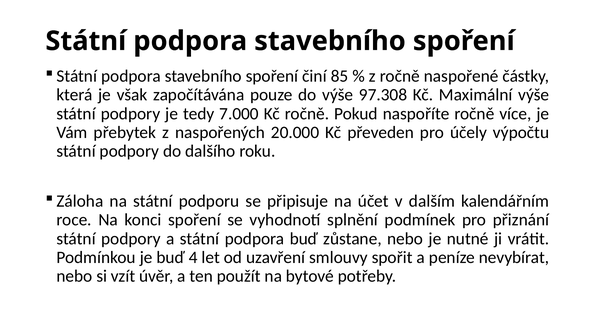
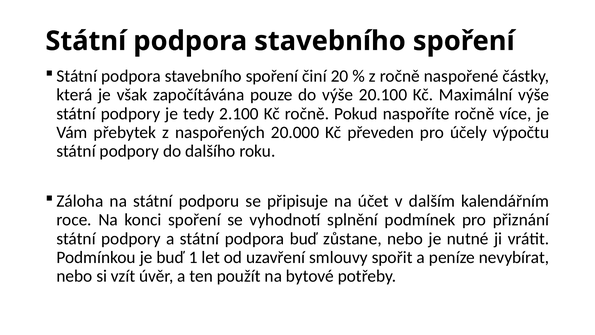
85: 85 -> 20 (340, 76)
97.308: 97.308 -> 20.100 (383, 95)
7.000: 7.000 -> 2.100 (239, 114)
4: 4 -> 1 (193, 257)
